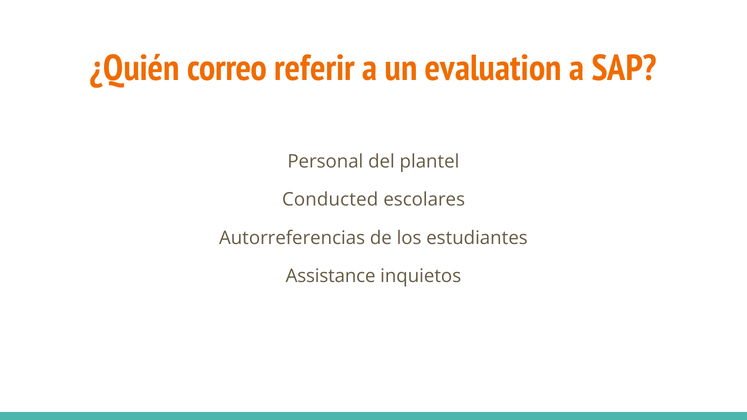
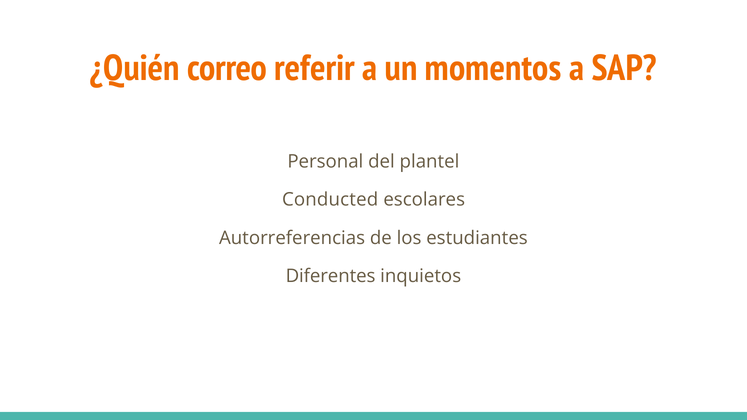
evaluation: evaluation -> momentos (493, 68)
Assistance: Assistance -> Diferentes (331, 276)
